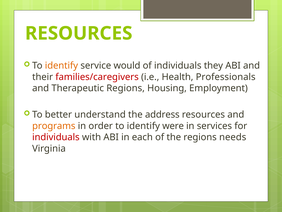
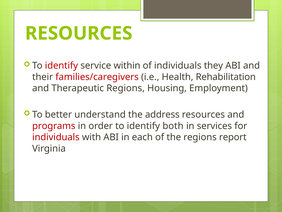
identify colour: orange -> red (61, 66)
would: would -> within (127, 66)
Professionals: Professionals -> Rehabilitation (226, 77)
programs colour: orange -> red (54, 126)
were: were -> both (173, 126)
needs: needs -> report (233, 137)
